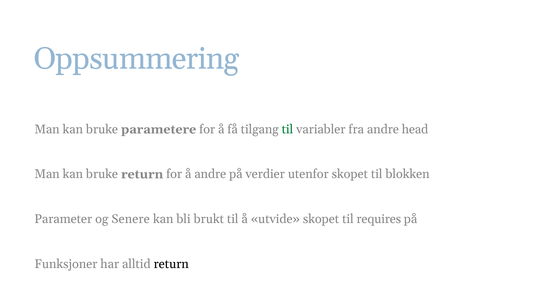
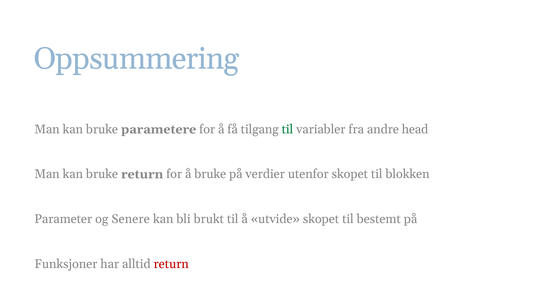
å andre: andre -> bruke (210, 174)
requires: requires -> bestemt (379, 219)
return colour: black -> red (171, 264)
